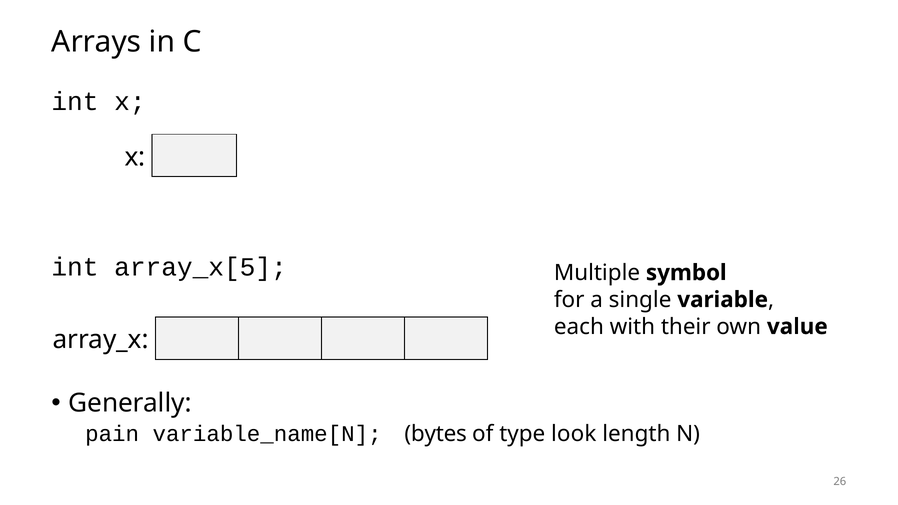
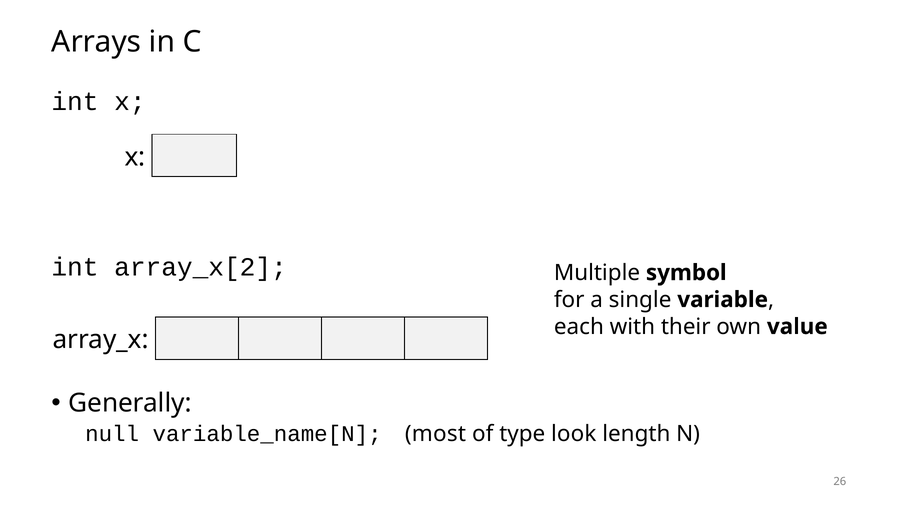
array_x[5: array_x[5 -> array_x[2 (201, 267)
pain: pain -> null (112, 434)
bytes: bytes -> most (435, 434)
